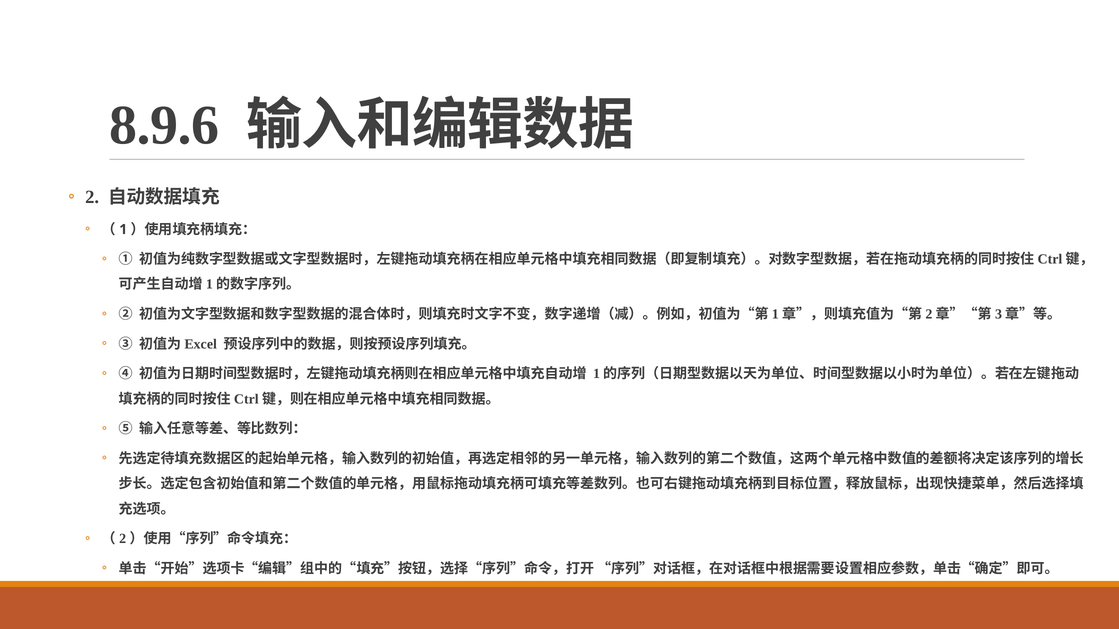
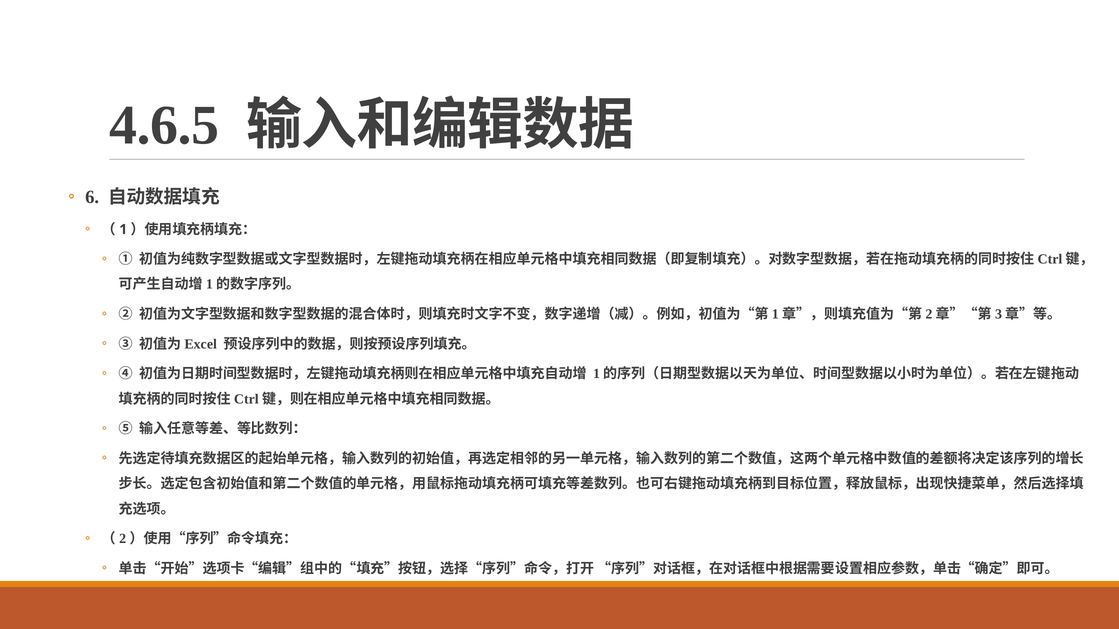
8.9.6: 8.9.6 -> 4.6.5 (164, 125)
2: 2 -> 6 (92, 197)
